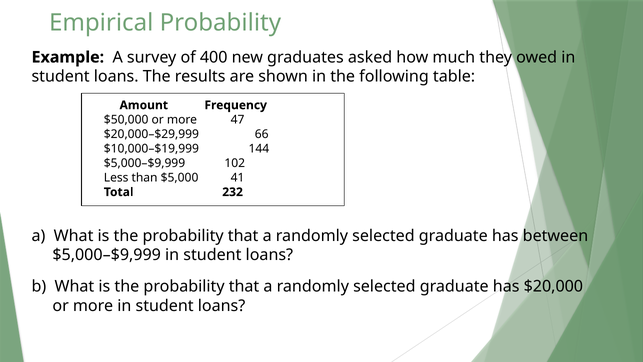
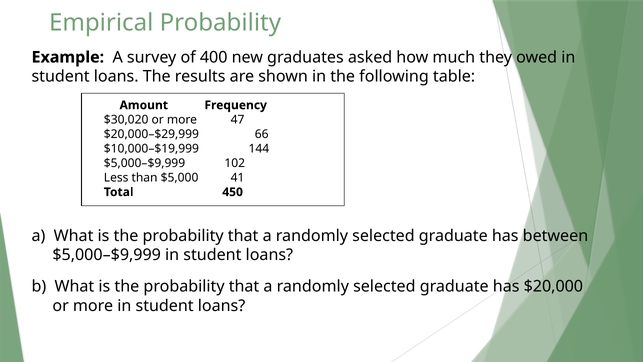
$50,000: $50,000 -> $30,020 (126, 120)
232: 232 -> 450 (233, 192)
